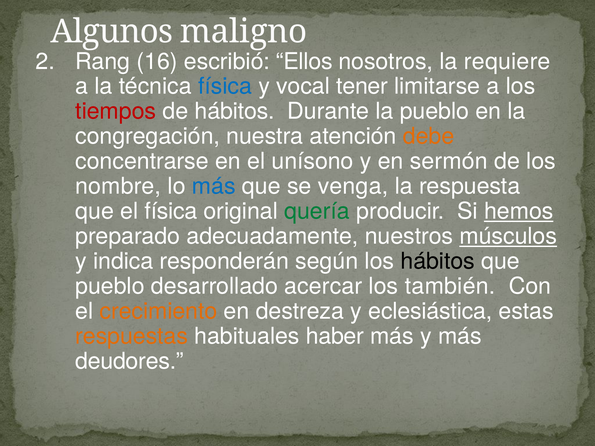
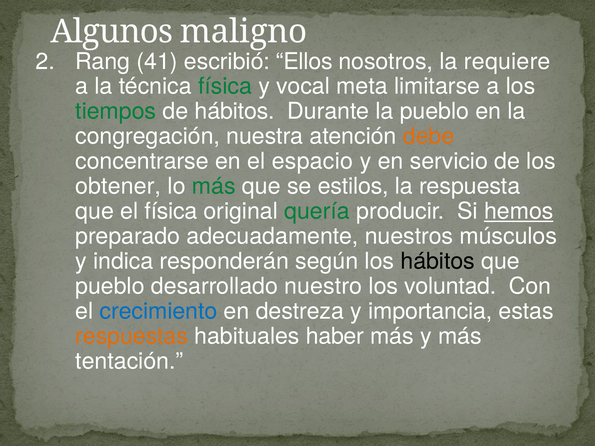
16: 16 -> 41 (157, 61)
física colour: blue -> green (225, 86)
tener: tener -> meta (362, 86)
tiempos colour: red -> green (116, 111)
unísono: unísono -> espacio (312, 161)
sermón: sermón -> servicio (449, 161)
nombre: nombre -> obtener (118, 186)
más colour: blue -> green (214, 186)
venga: venga -> estilos (353, 186)
músculos underline: present -> none (508, 236)
acercar: acercar -> nuestro (323, 286)
también: también -> voluntad (450, 286)
crecimiento colour: orange -> blue (158, 311)
eclesiástica: eclesiástica -> importancia (430, 311)
deudores: deudores -> tentación (129, 361)
